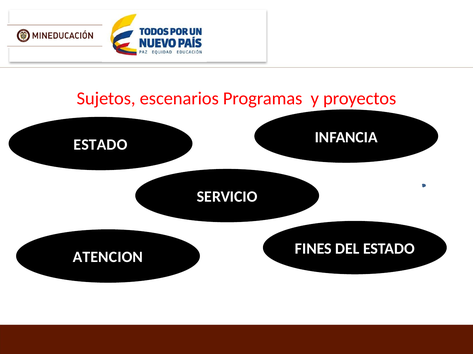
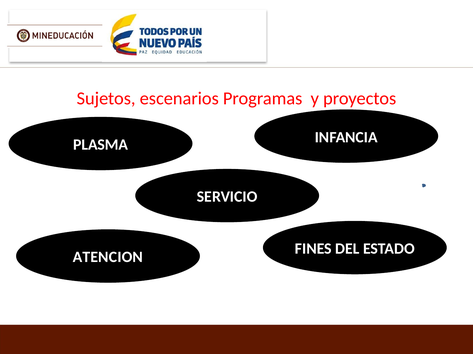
ESTADO: ESTADO -> PLASMA (101, 145)
